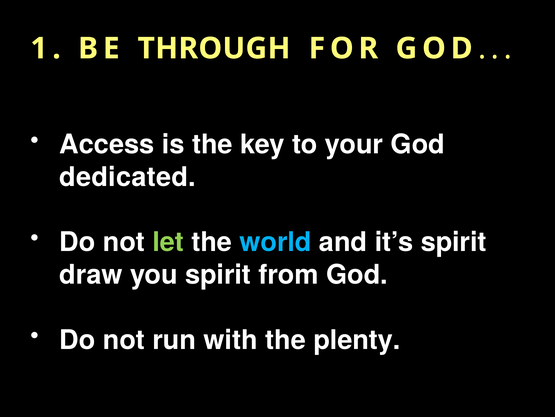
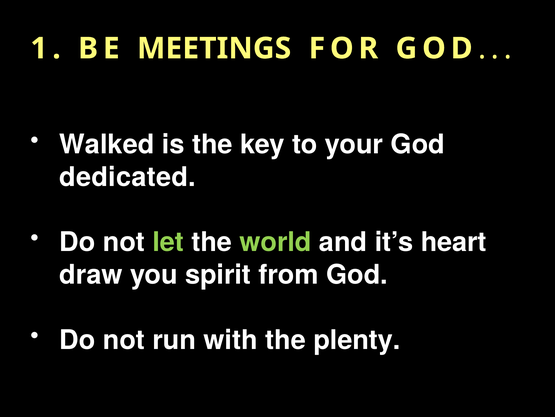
THROUGH: THROUGH -> MEETINGS (214, 48)
Access: Access -> Walked (107, 144)
world colour: light blue -> light green (276, 242)
it’s spirit: spirit -> heart (454, 242)
